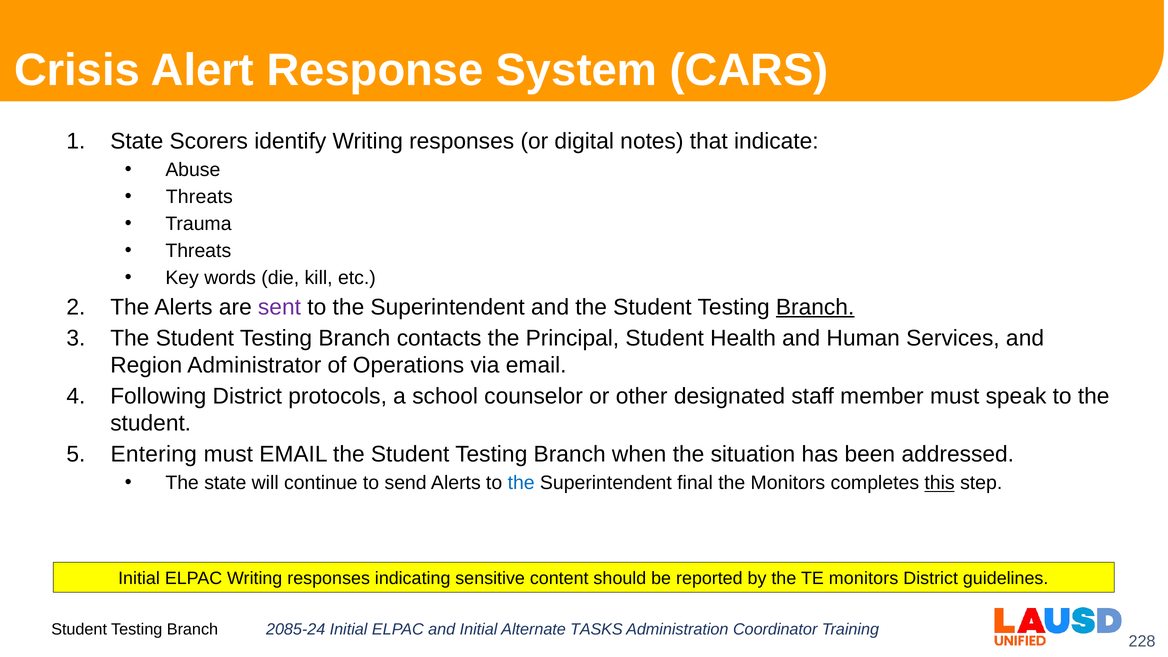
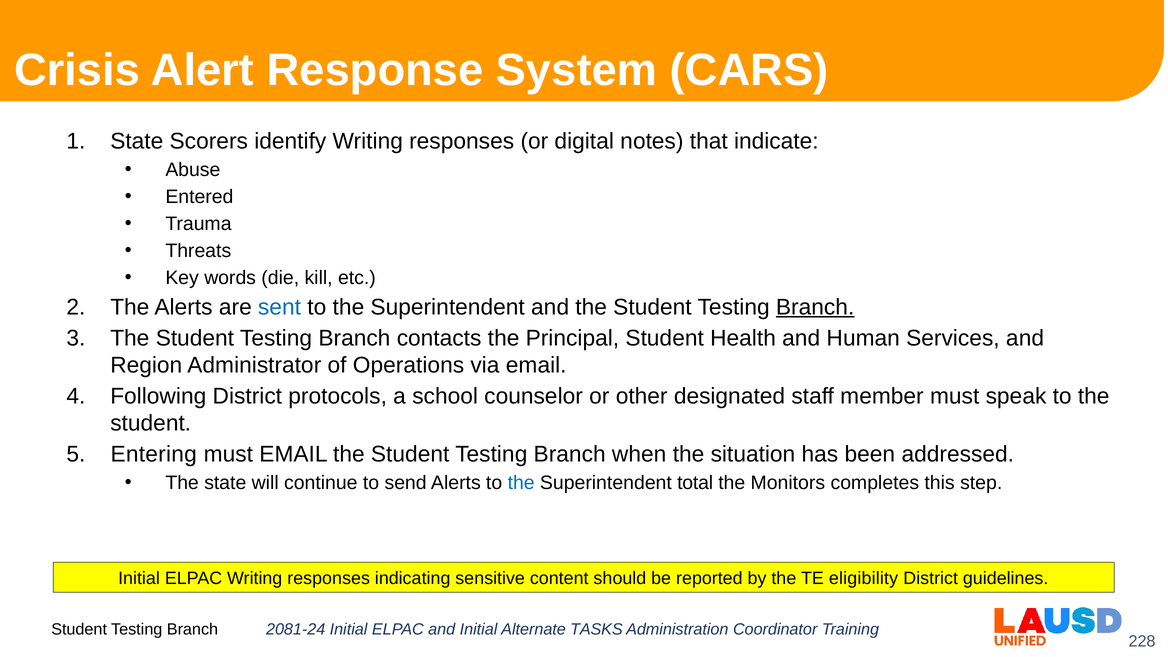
Threats: Threats -> Entered (199, 197)
sent colour: purple -> blue (279, 307)
final: final -> total (695, 483)
this underline: present -> none (940, 483)
TE monitors: monitors -> eligibility (864, 579)
2085-24: 2085-24 -> 2081-24 (296, 630)
